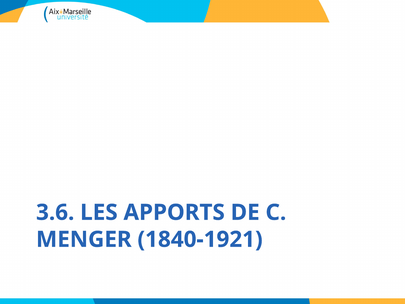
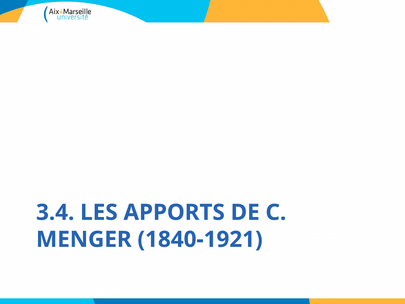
3.6: 3.6 -> 3.4 (55, 212)
